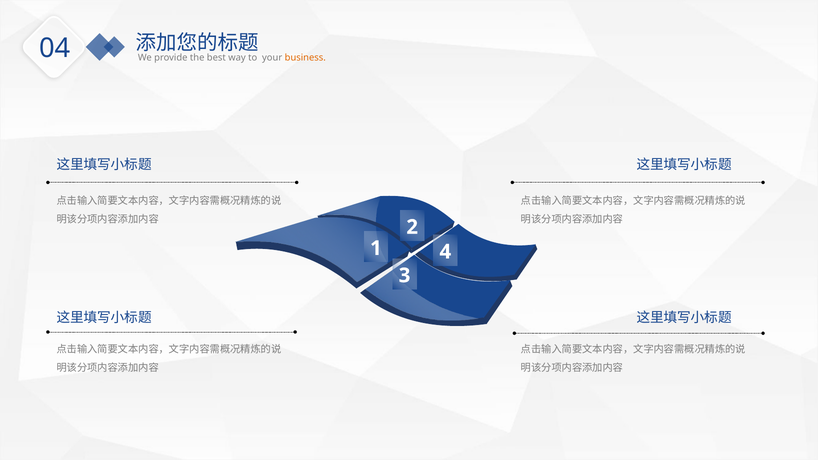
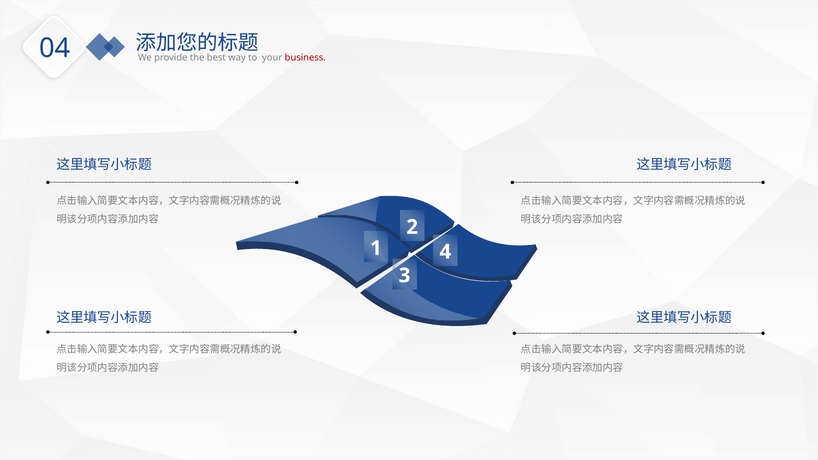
business colour: orange -> red (305, 58)
